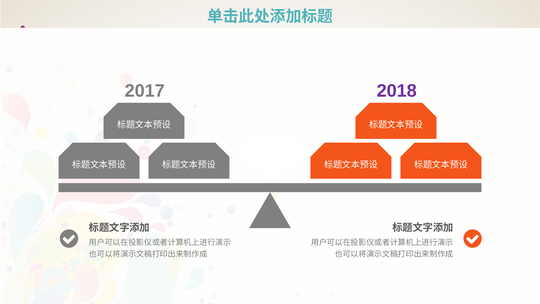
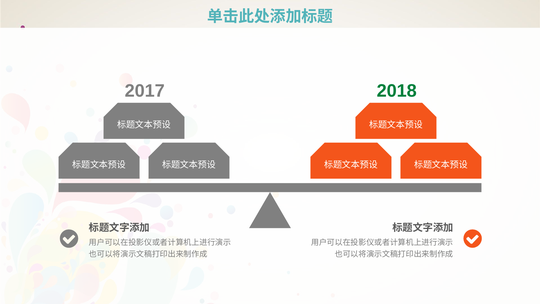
2018 colour: purple -> green (397, 91)
